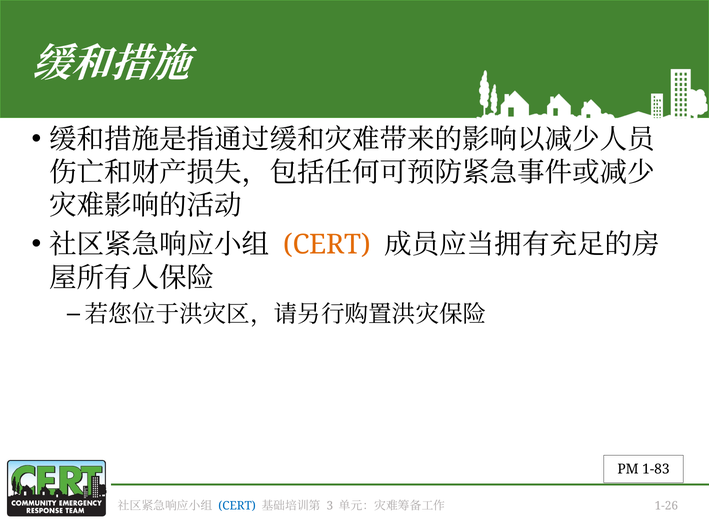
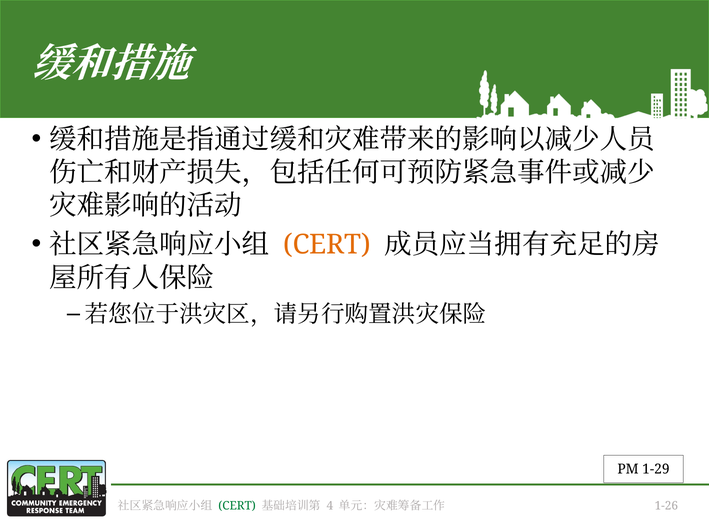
1-83: 1-83 -> 1-29 (656, 470)
CERT colour: blue -> green (237, 507)
3: 3 -> 4 (330, 507)
